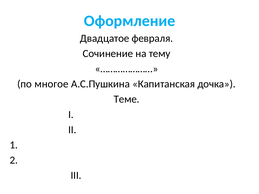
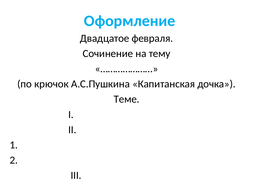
многое: многое -> крючок (52, 84)
